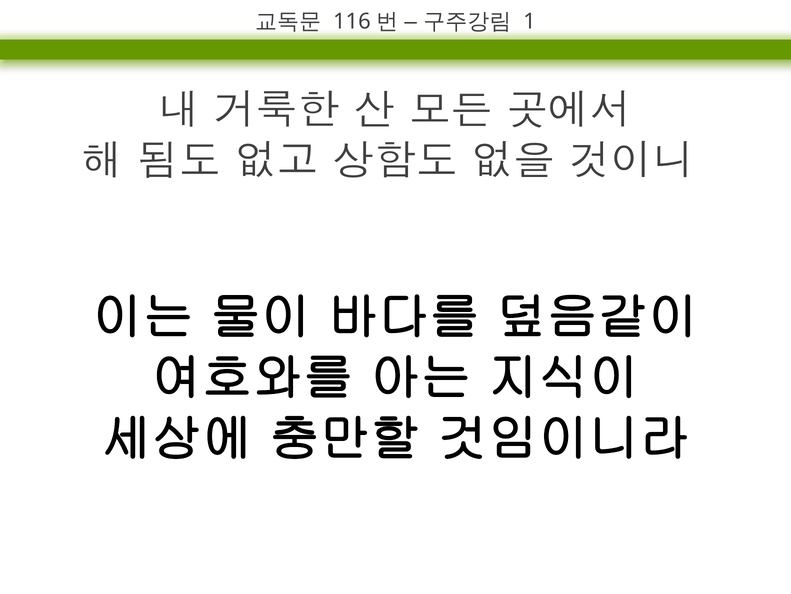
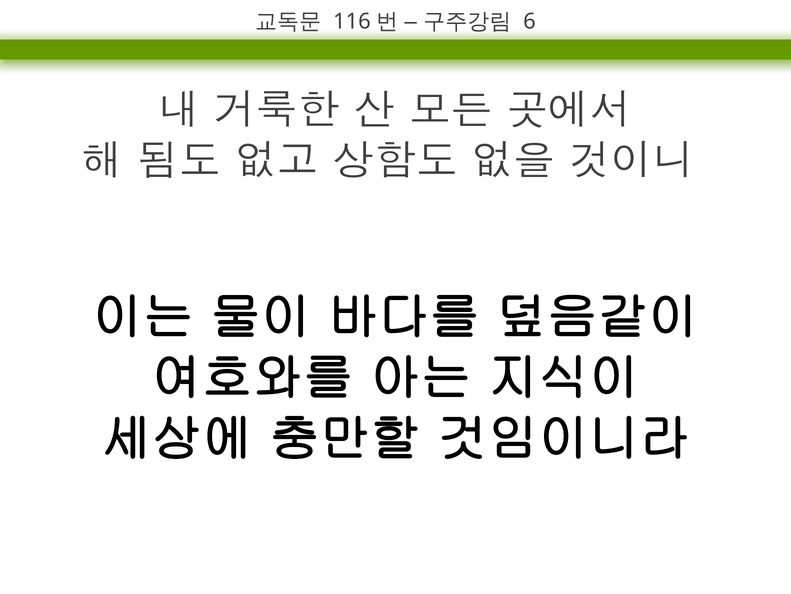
1: 1 -> 6 (530, 21)
